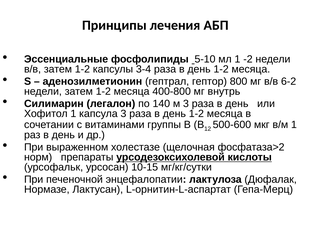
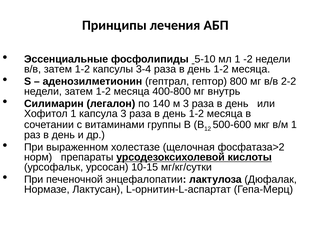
6-2: 6-2 -> 2-2 (289, 82)
